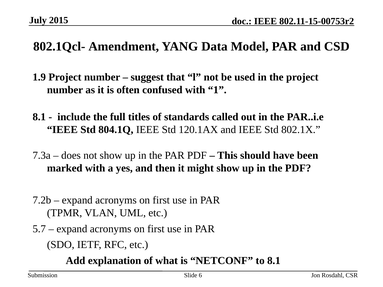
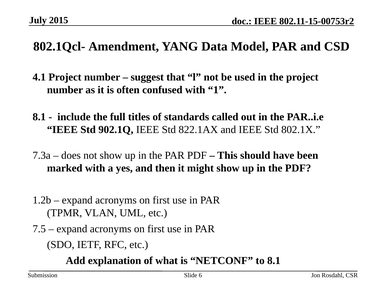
1.9: 1.9 -> 4.1 (39, 77)
804.1Q: 804.1Q -> 902.1Q (116, 130)
120.1AX: 120.1AX -> 822.1AX (198, 130)
7.2b: 7.2b -> 1.2b (42, 200)
5.7: 5.7 -> 7.5 (39, 229)
